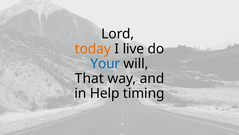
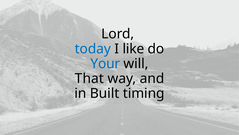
today colour: orange -> blue (93, 49)
live: live -> like (133, 49)
Help: Help -> Built (105, 93)
